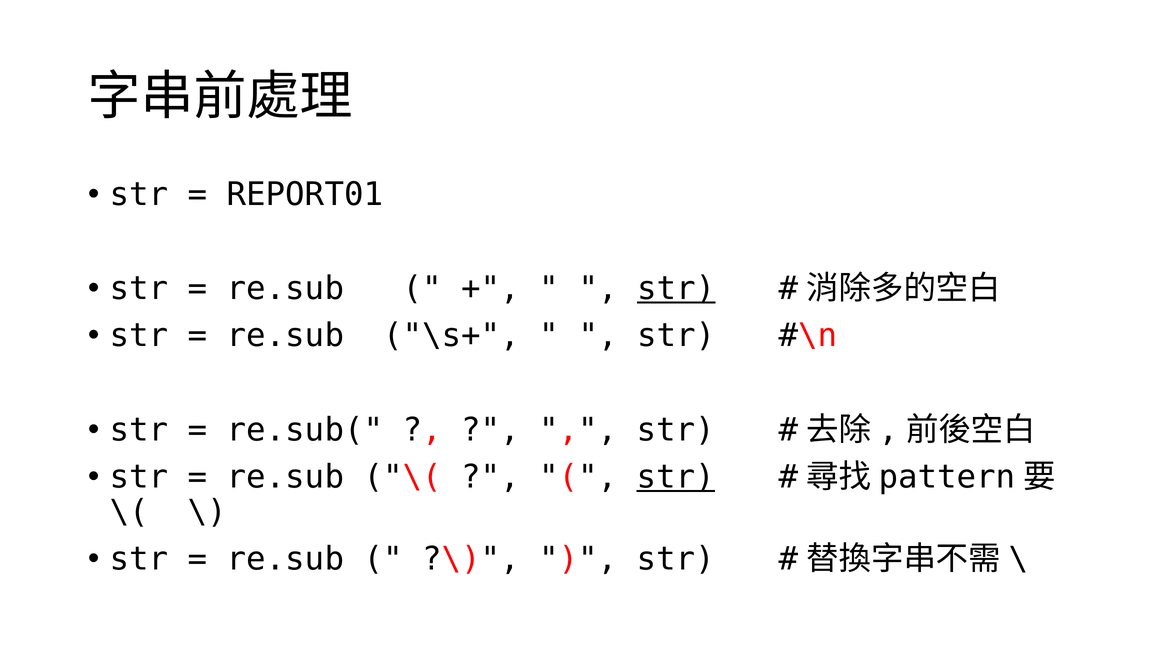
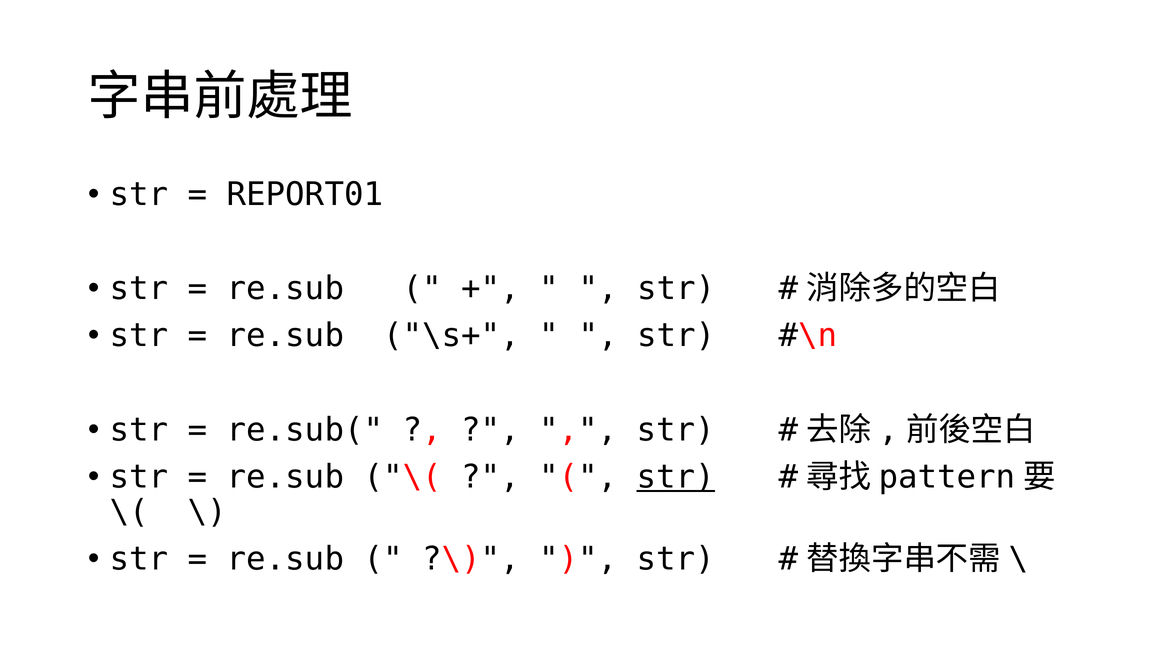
str underline: present -> none (676, 289)
